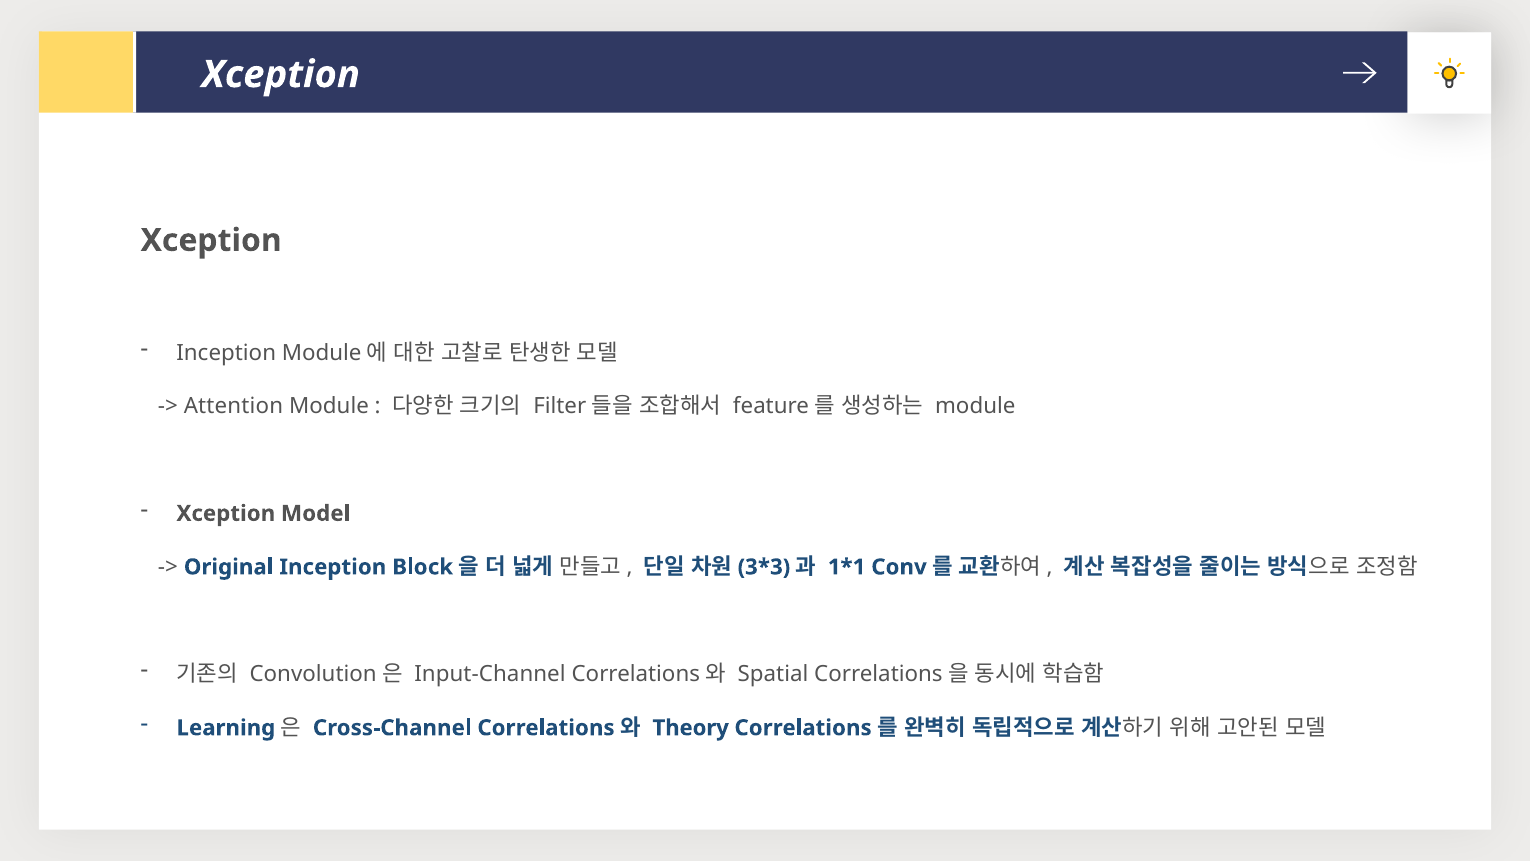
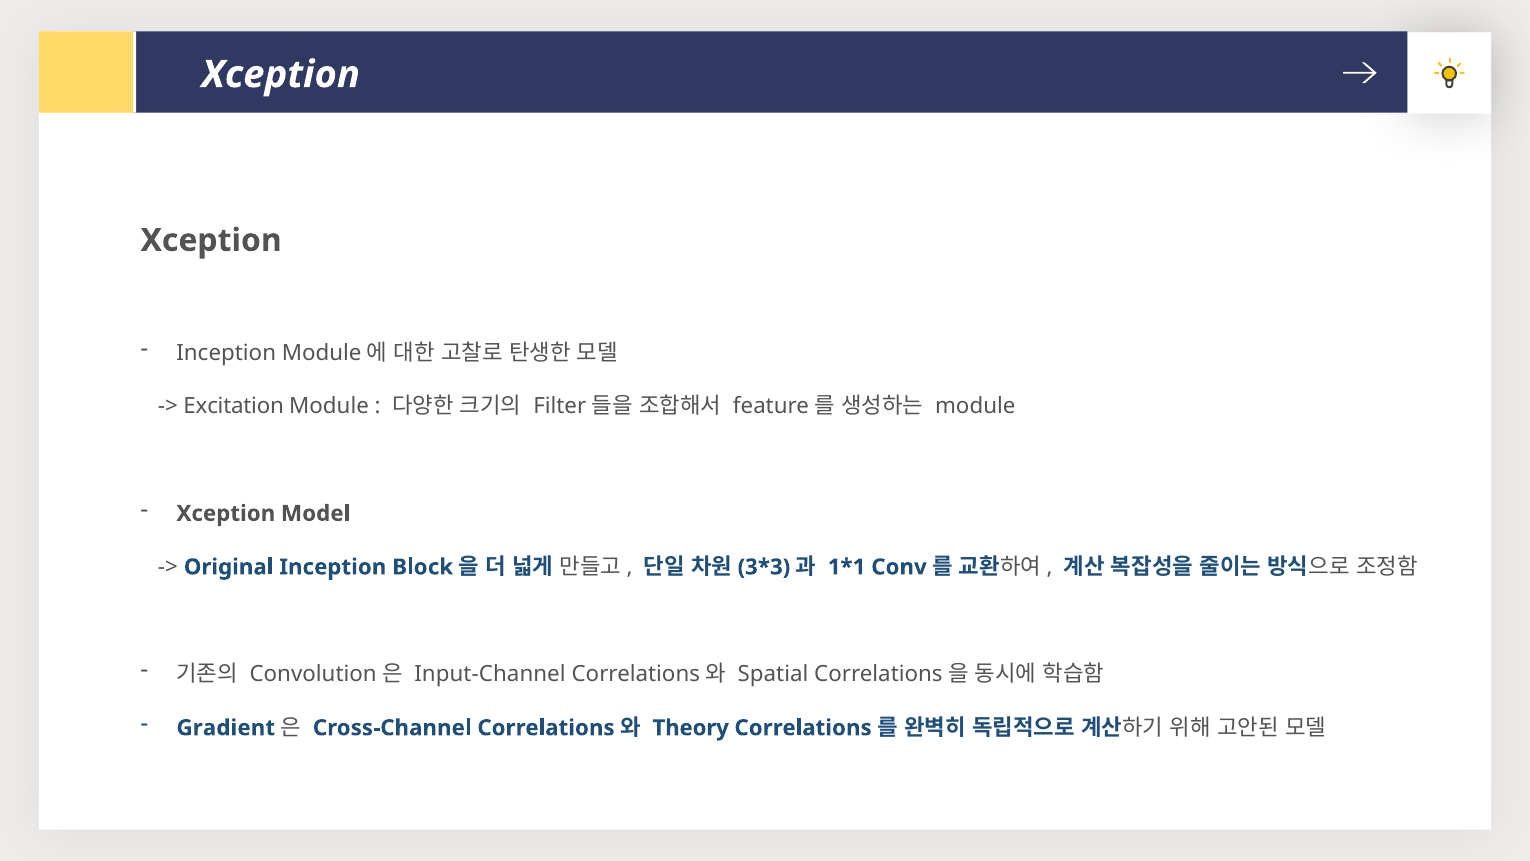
Attention: Attention -> Excitation (234, 406)
Learning: Learning -> Gradient (226, 728)
